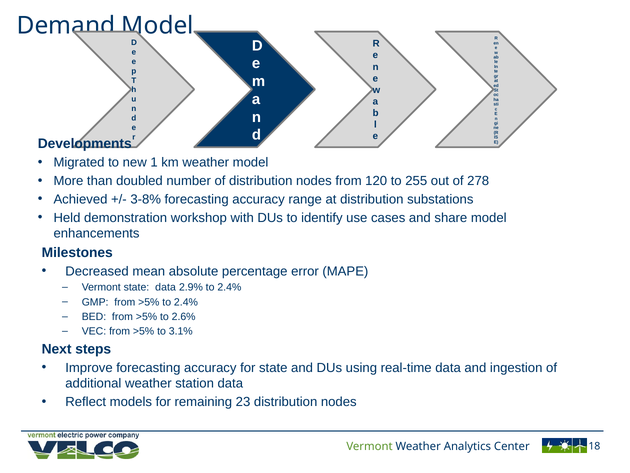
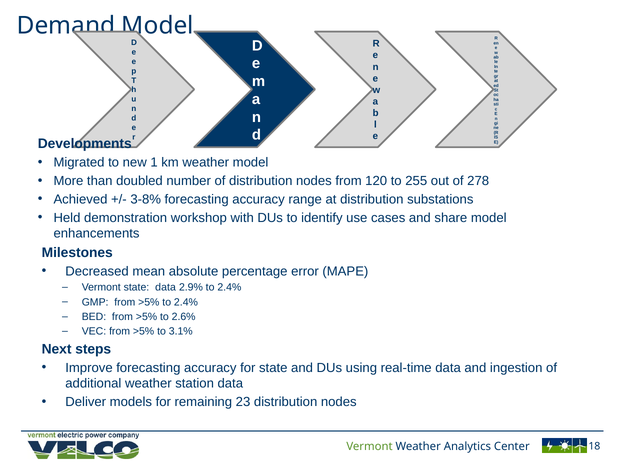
Reflect: Reflect -> Deliver (86, 402)
